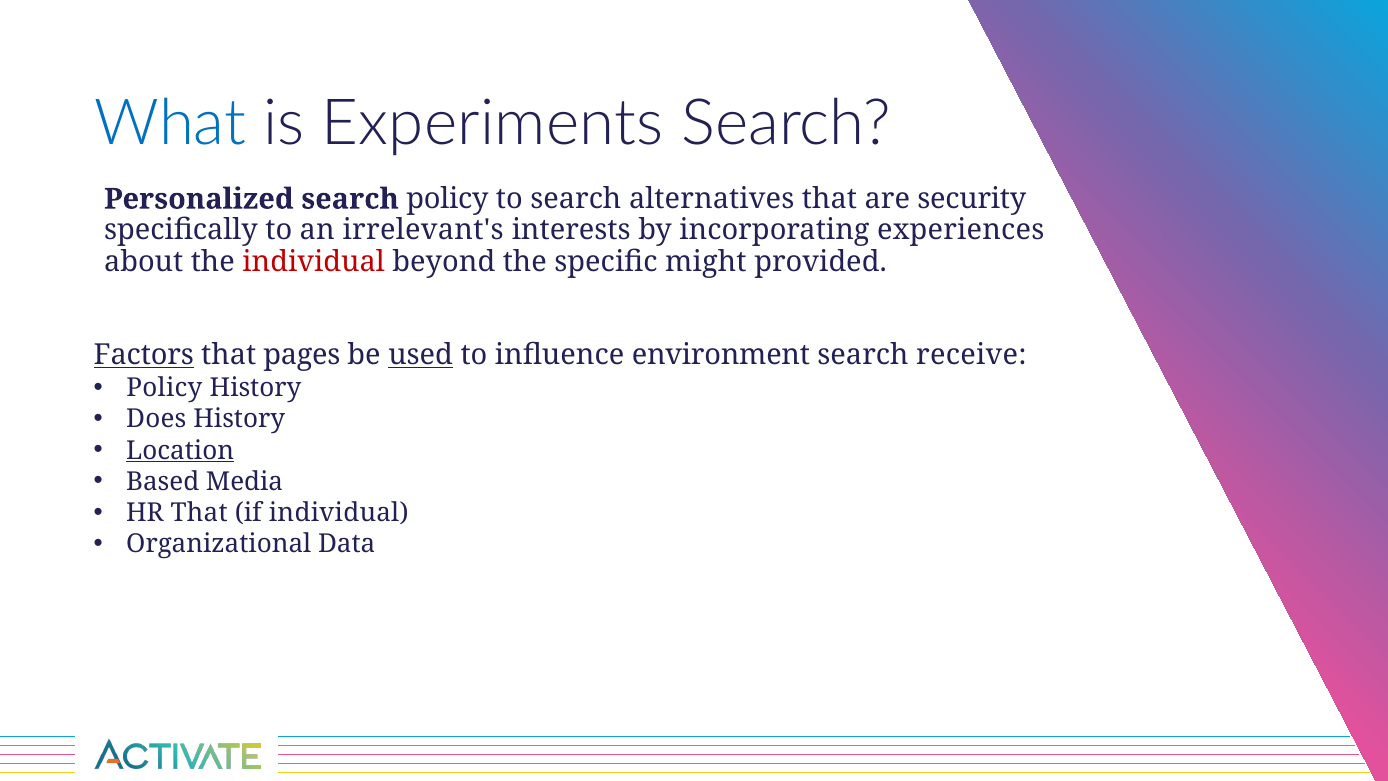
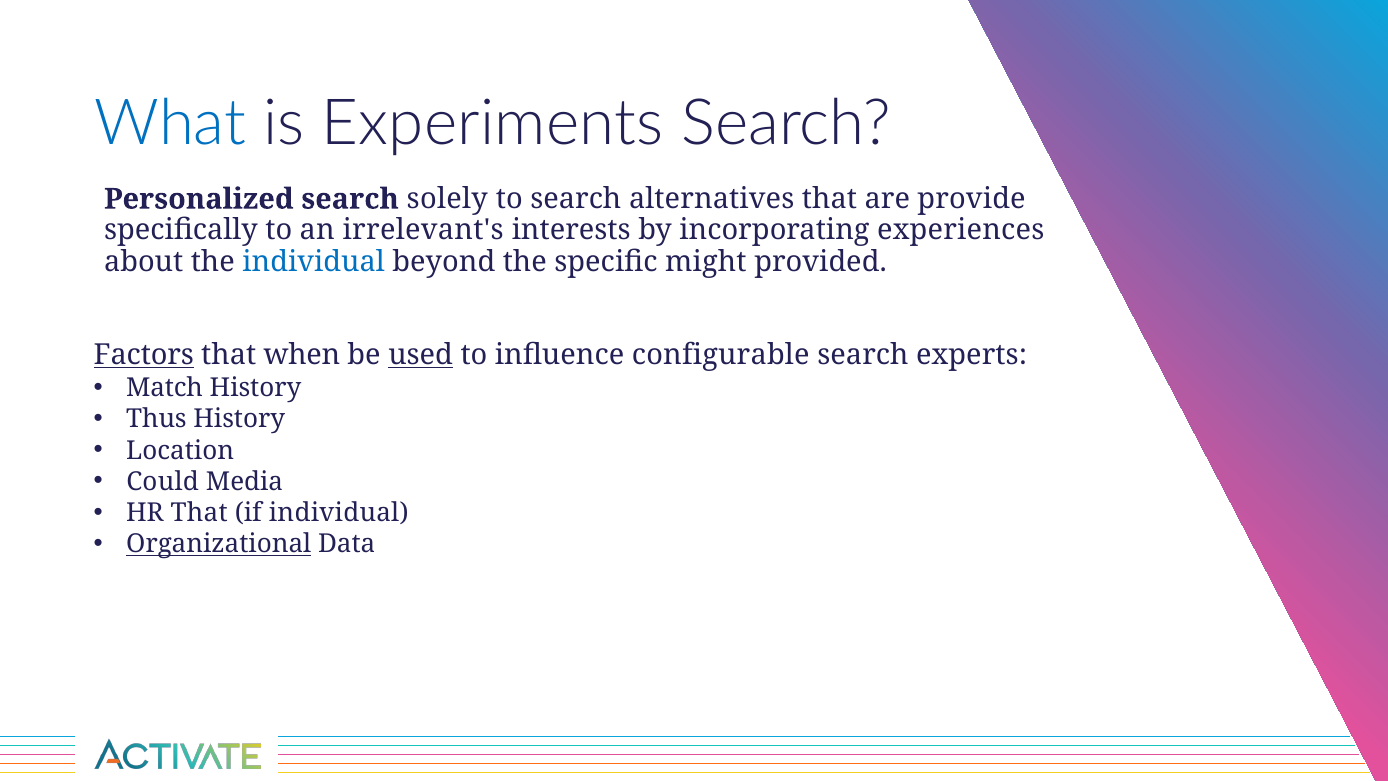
search policy: policy -> solely (447, 199)
security: security -> provide (972, 199)
individual colour: red -> blue (314, 261)
pages: pages -> when (302, 355)
environment: environment -> configurable (721, 355)
receive: receive -> experts (972, 355)
Policy: Policy -> Match (165, 388)
Does: Does -> Thus (156, 419)
Location underline: present -> none (180, 450)
Based: Based -> Could (163, 481)
Organizational underline: none -> present (219, 544)
